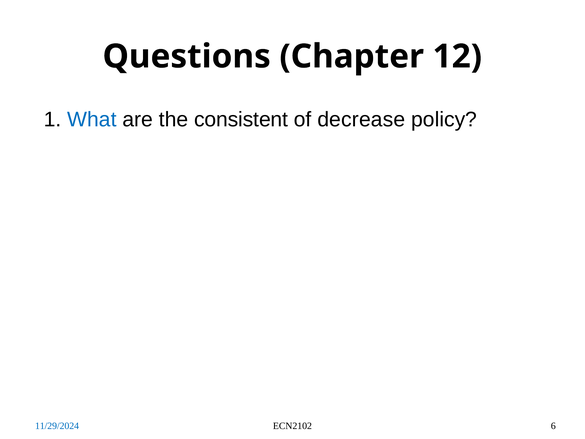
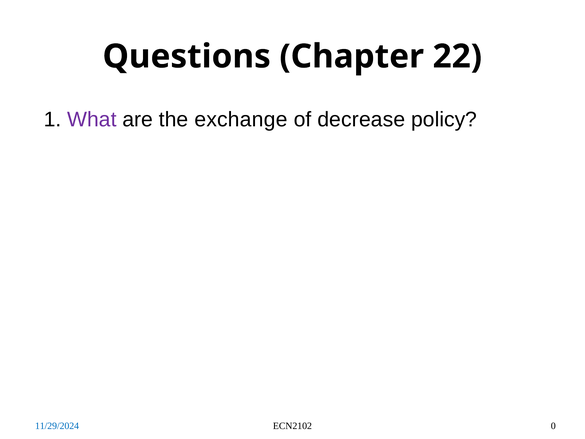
12: 12 -> 22 (457, 56)
What colour: blue -> purple (92, 119)
consistent: consistent -> exchange (241, 119)
6: 6 -> 0 (553, 426)
